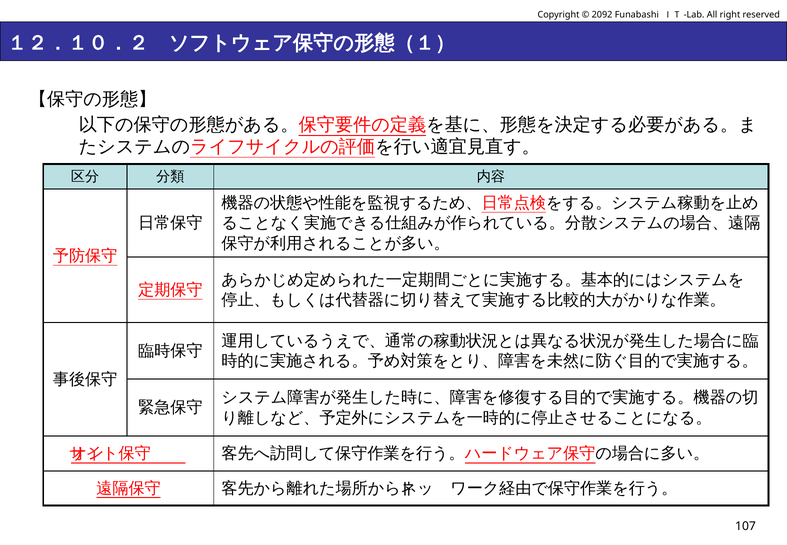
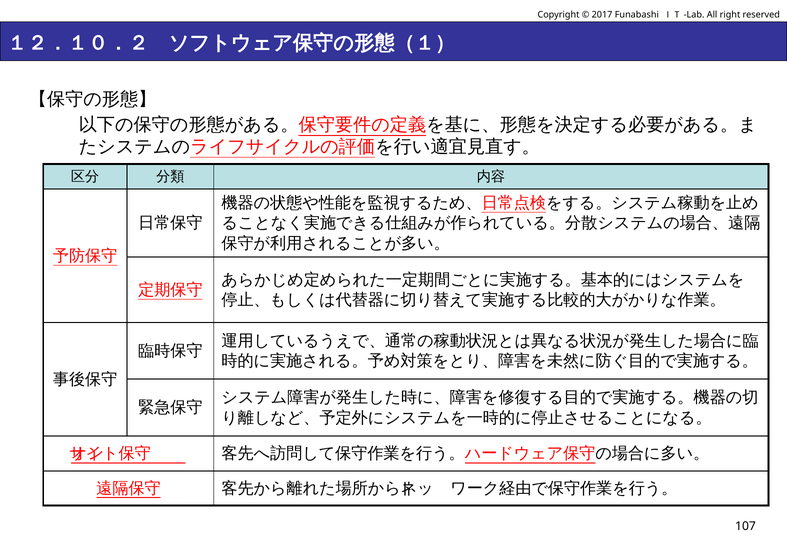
2092: 2092 -> 2017 (602, 15)
